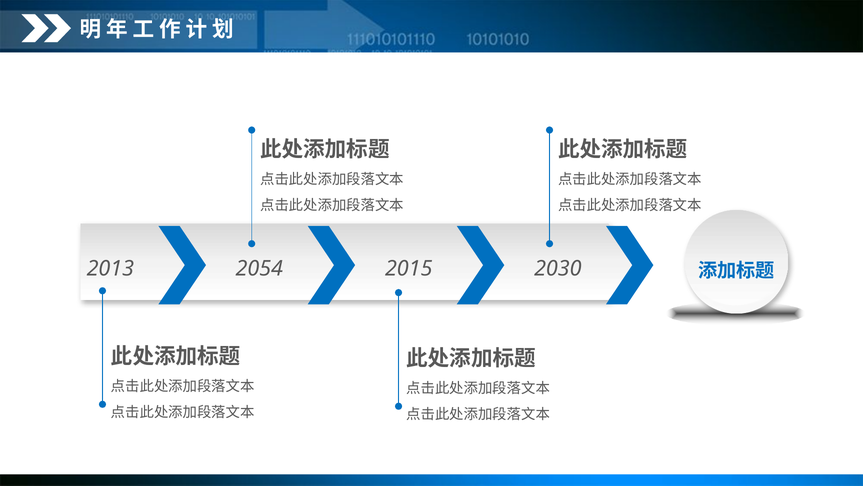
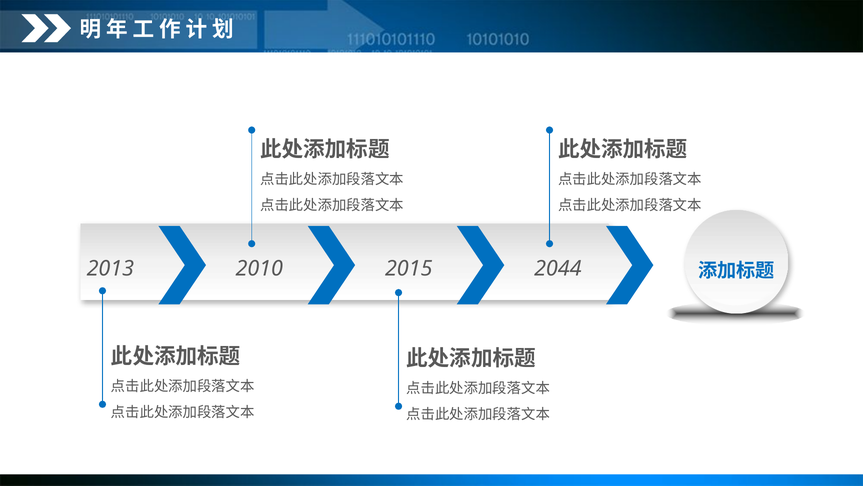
2054: 2054 -> 2010 (259, 268)
2030: 2030 -> 2044 (558, 268)
